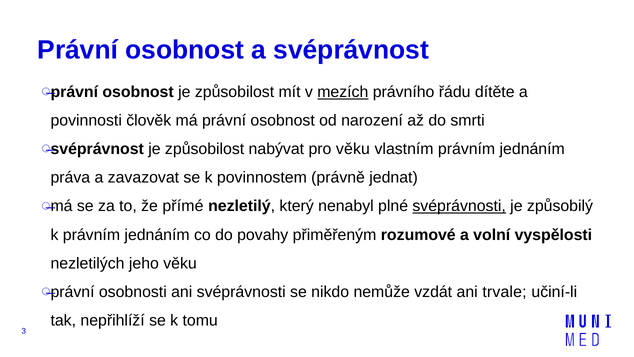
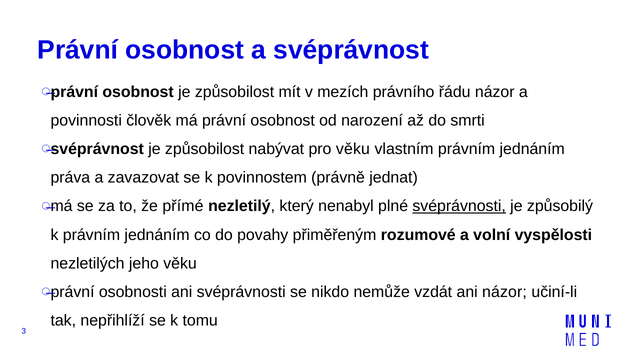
mezích underline: present -> none (343, 92)
řádu dítěte: dítěte -> názor (495, 92)
ani trvale: trvale -> názor (504, 292)
